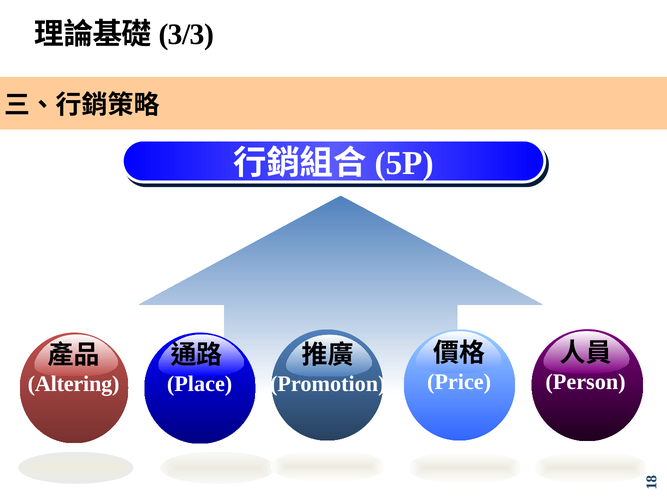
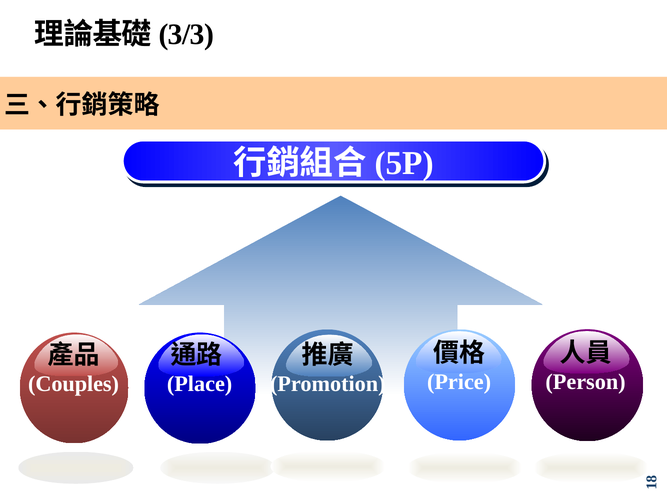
Altering: Altering -> Couples (74, 383)
